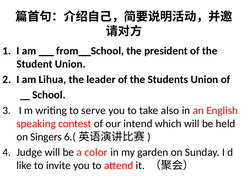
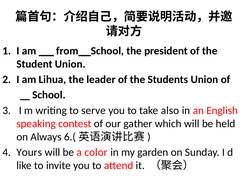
intend: intend -> gather (138, 124)
Singers: Singers -> Always (46, 137)
Judge: Judge -> Yours (29, 152)
